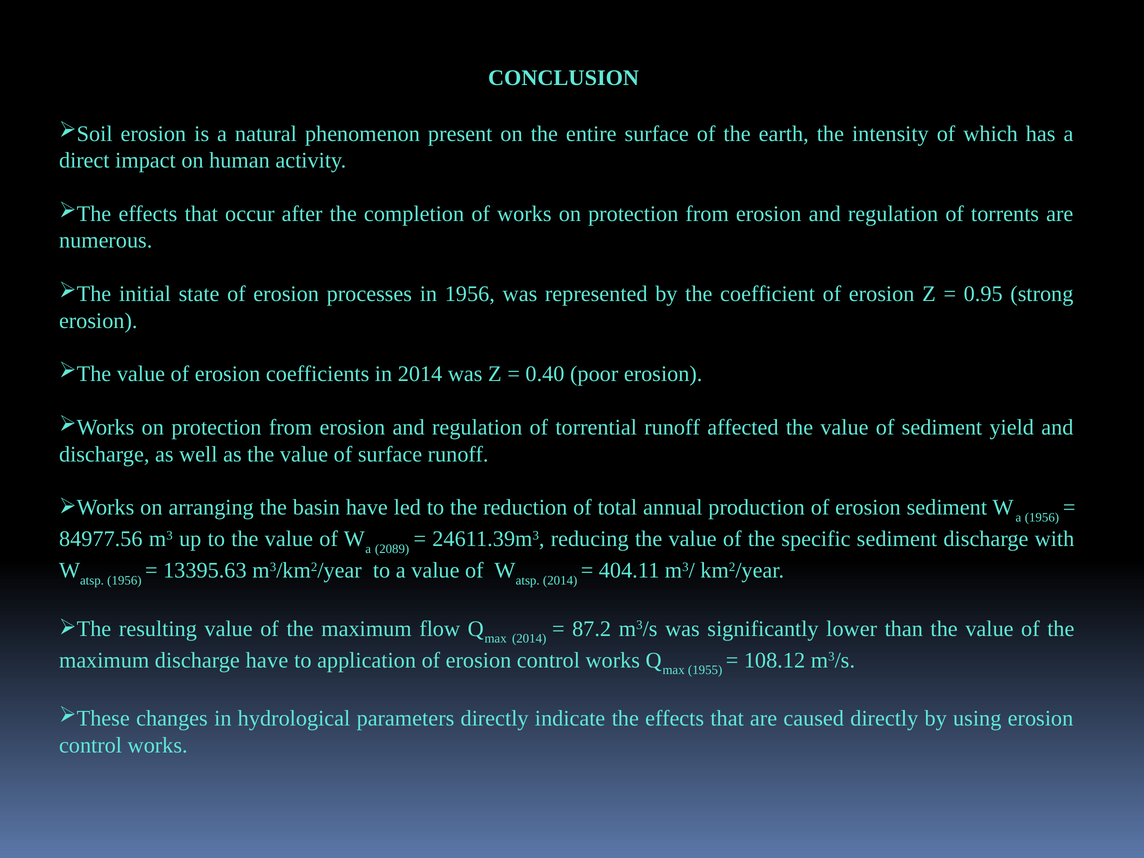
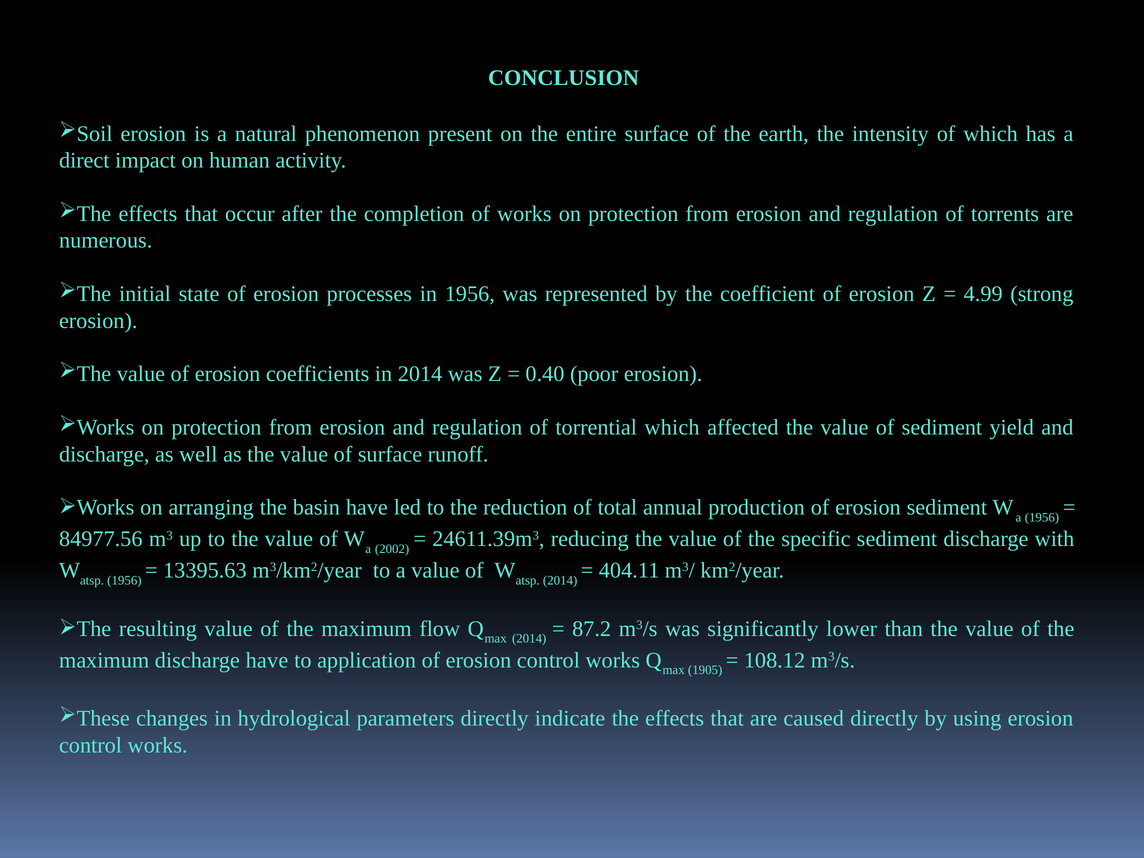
0.95: 0.95 -> 4.99 (983, 294)
torrential runoff: runoff -> which (672, 428)
2089: 2089 -> 2002 (392, 549)
1955: 1955 -> 1905 (705, 670)
